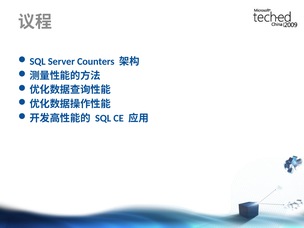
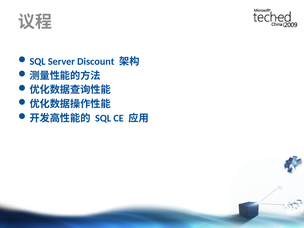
Counters: Counters -> Discount (96, 61)
